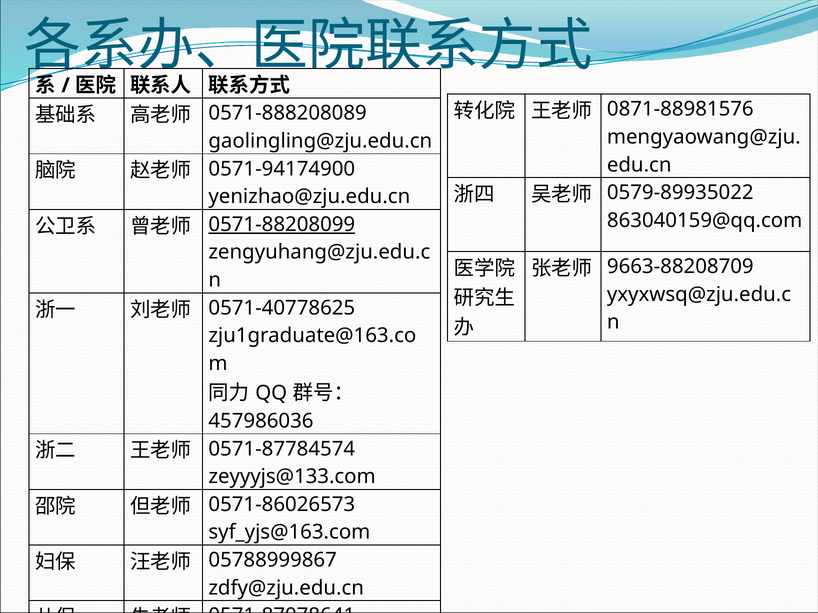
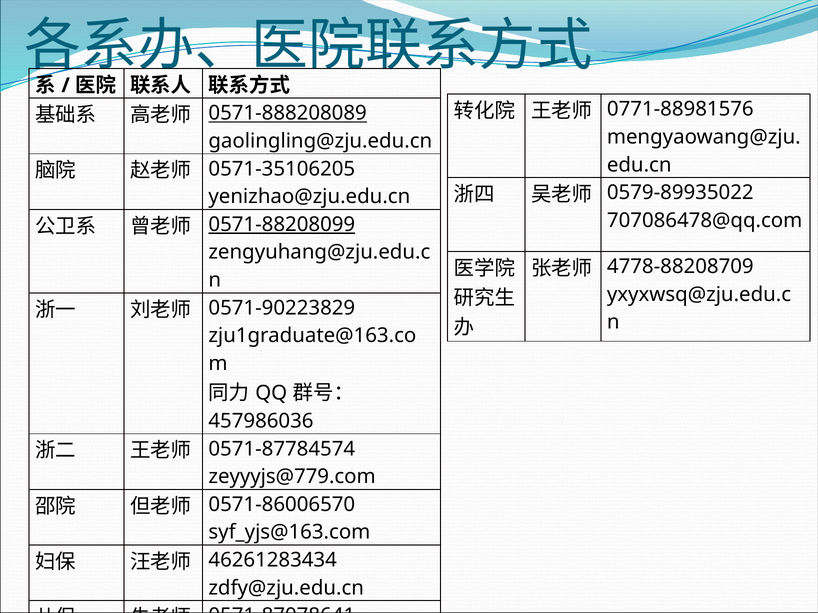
0871-88981576: 0871-88981576 -> 0771-88981576 (680, 109)
0571-888208089 underline: none -> present (288, 113)
0571-94174900: 0571-94174900 -> 0571-35106205 (282, 169)
863040159@qq.com: 863040159@qq.com -> 707086478@qq.com (705, 221)
9663-88208709: 9663-88208709 -> 4778-88208709 (680, 267)
0571-40778625: 0571-40778625 -> 0571-90223829 (282, 308)
zeyyyjs@133.com: zeyyyjs@133.com -> zeyyyjs@779.com (292, 477)
0571-86026573: 0571-86026573 -> 0571-86006570 (282, 505)
05788999867: 05788999867 -> 46261283434 (273, 561)
